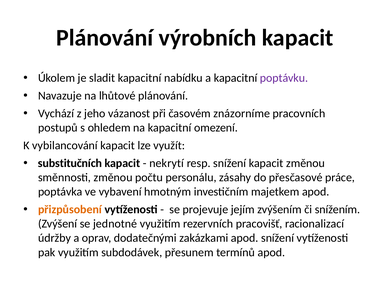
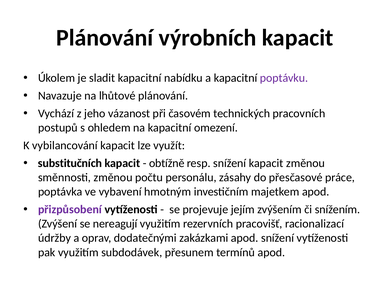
znázorníme: znázorníme -> technických (242, 114)
nekrytí: nekrytí -> obtížně (167, 164)
přizpůsobení colour: orange -> purple (70, 210)
jednotné: jednotné -> nereagují (115, 224)
